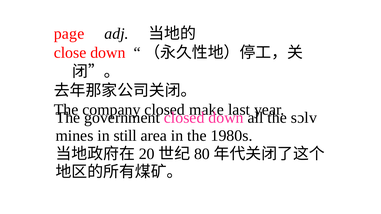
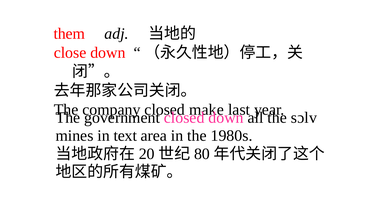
page: page -> them (69, 34)
still: still -> text (125, 136)
